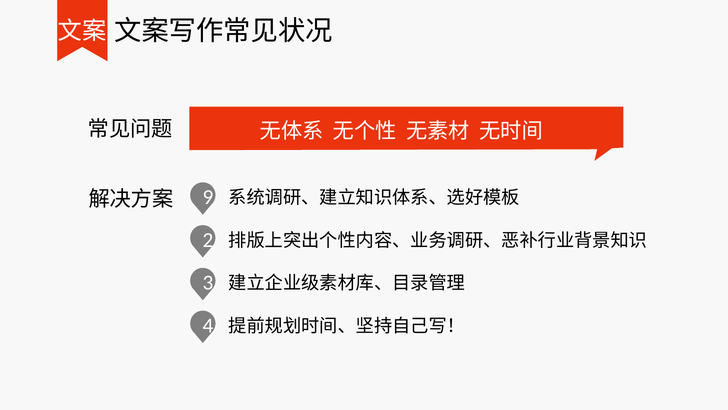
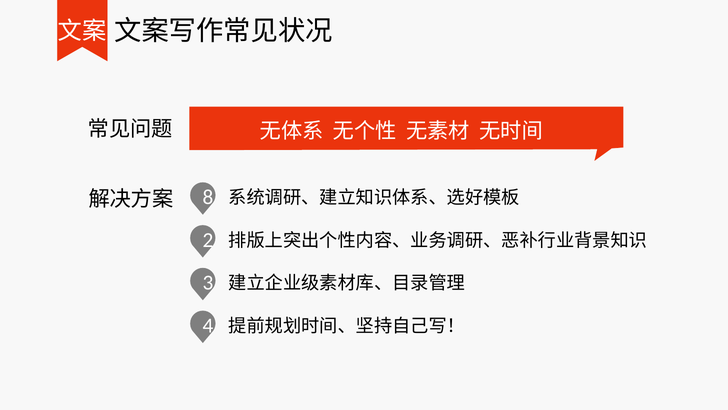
9: 9 -> 8 (208, 197)
